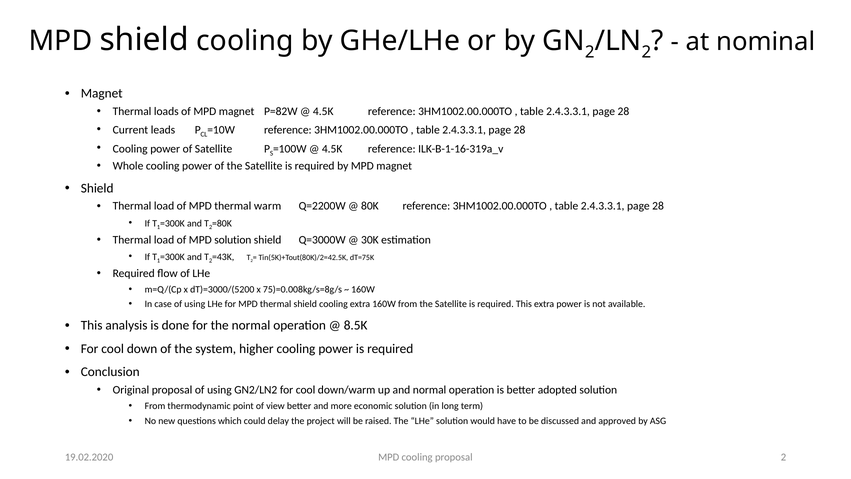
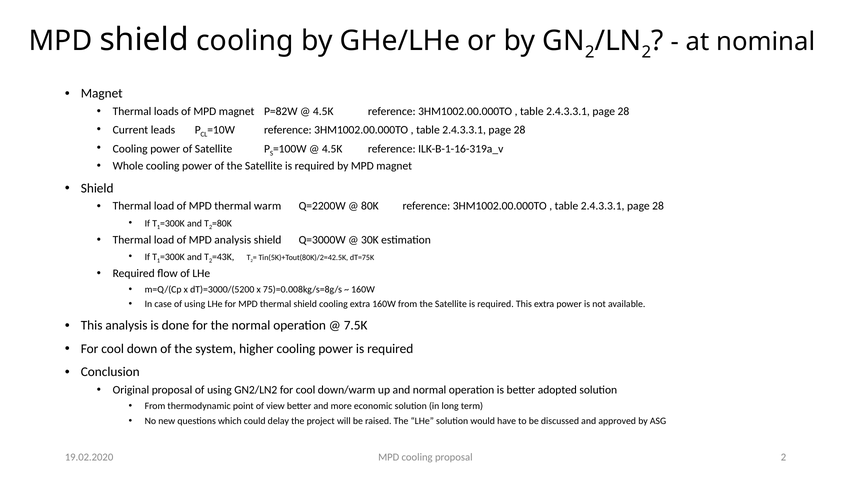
MPD solution: solution -> analysis (233, 240)
8.5K: 8.5K -> 7.5K (356, 325)
